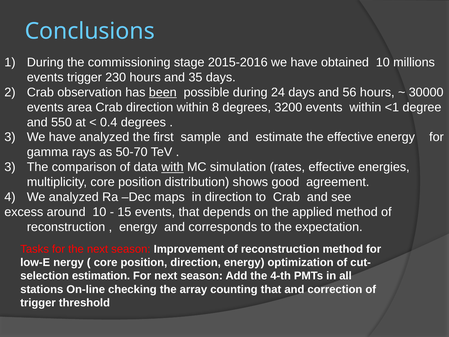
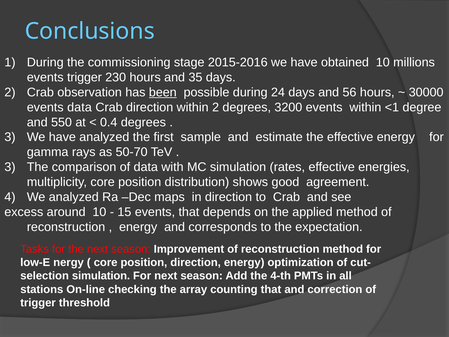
events area: area -> data (80, 107)
within 8: 8 -> 2 (216, 107)
with underline: present -> none (172, 167)
estimation: estimation -> simulation (101, 276)
